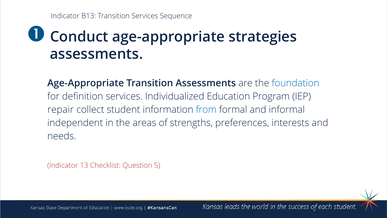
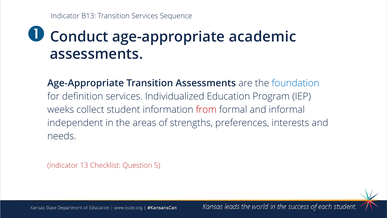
strategies: strategies -> academic (263, 37)
repair: repair -> weeks (61, 109)
from colour: blue -> red (206, 109)
